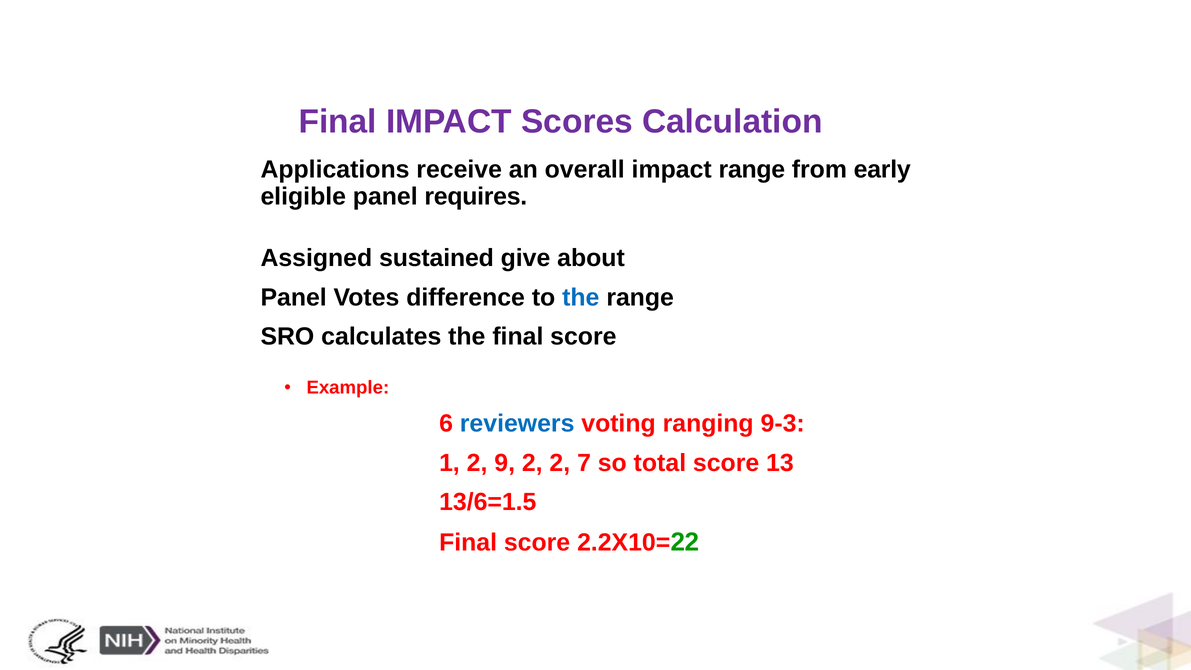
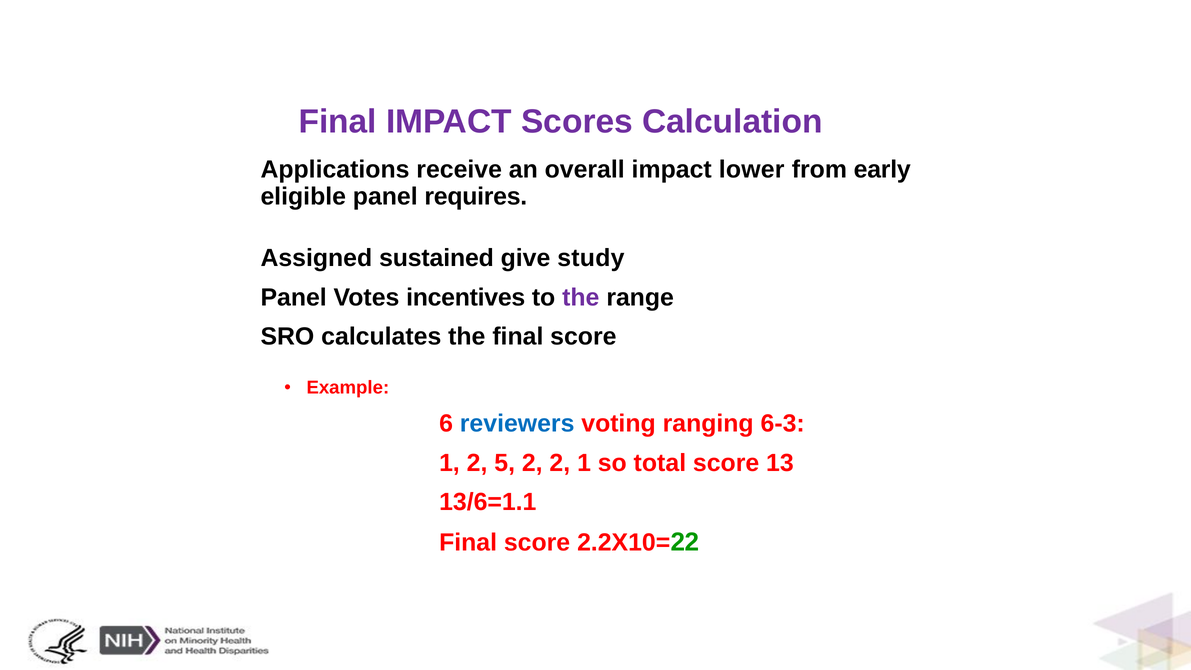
impact range: range -> lower (752, 170)
about: about -> study (591, 258)
difference: difference -> incentives (466, 297)
the colour: blue -> purple (581, 297)
9-3: 9-3 -> 6-3 (783, 424)
9: 9 -> 5 (505, 463)
2 7: 7 -> 1 (584, 463)
13/6=1.5: 13/6=1.5 -> 13/6=1.1 (488, 502)
